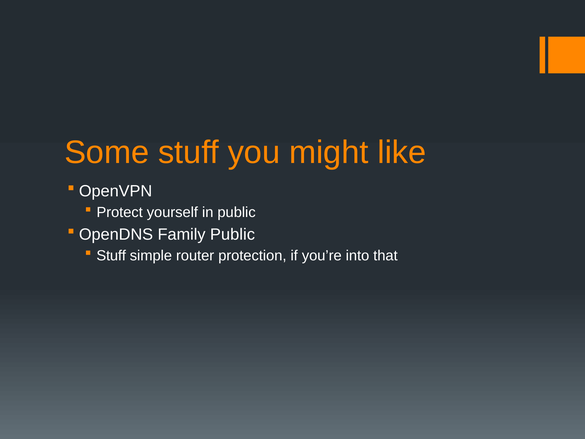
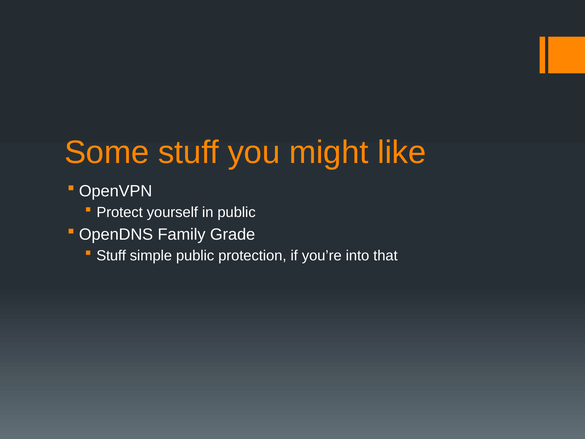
Family Public: Public -> Grade (233, 234)
simple router: router -> public (195, 256)
